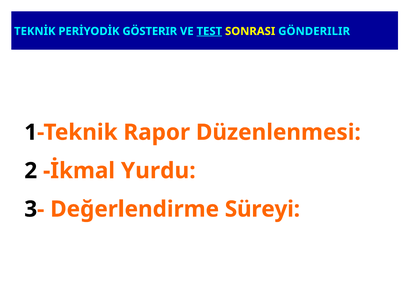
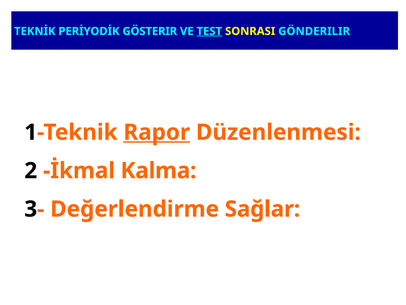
Rapor underline: none -> present (157, 132)
Yurdu: Yurdu -> Kalma (158, 170)
Süreyi: Süreyi -> Sağlar (262, 209)
